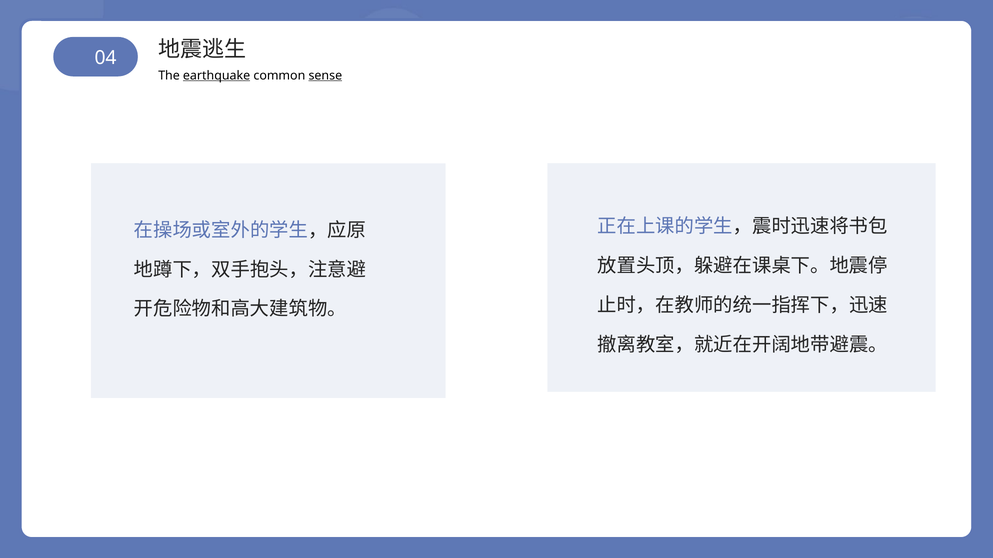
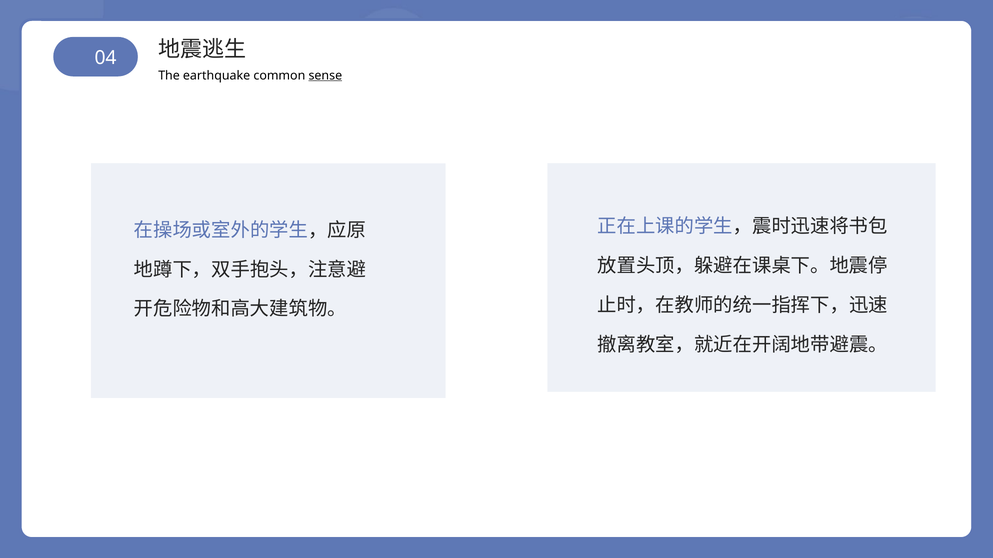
earthquake underline: present -> none (217, 76)
